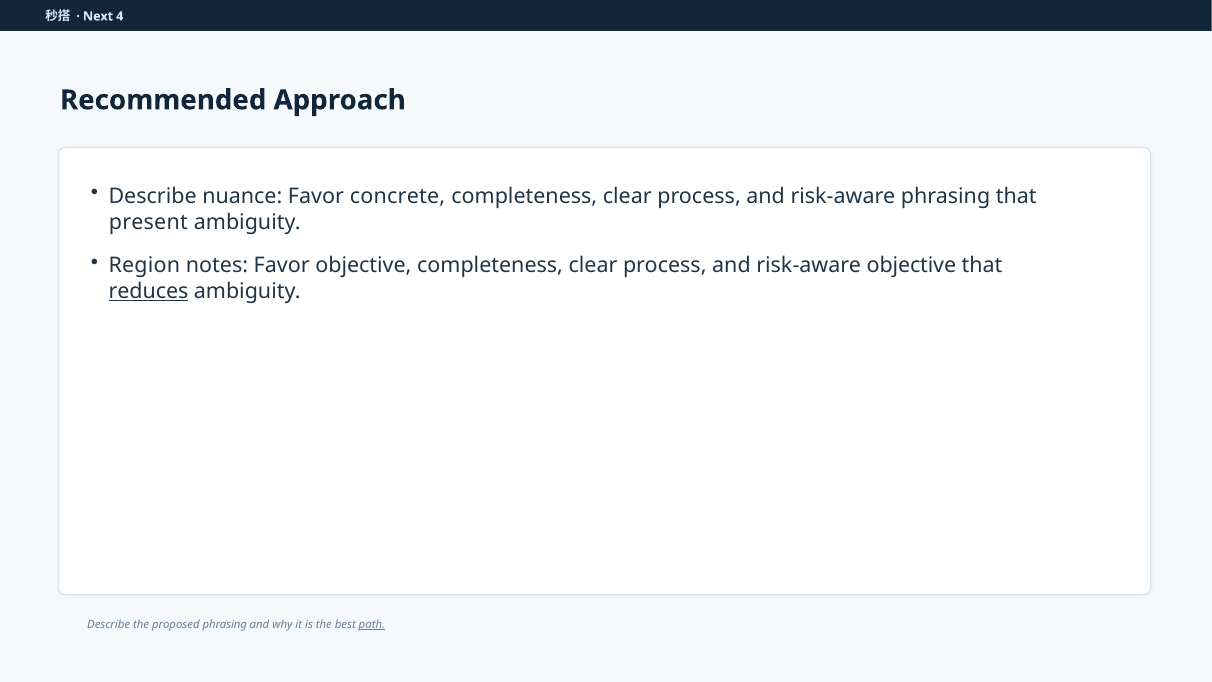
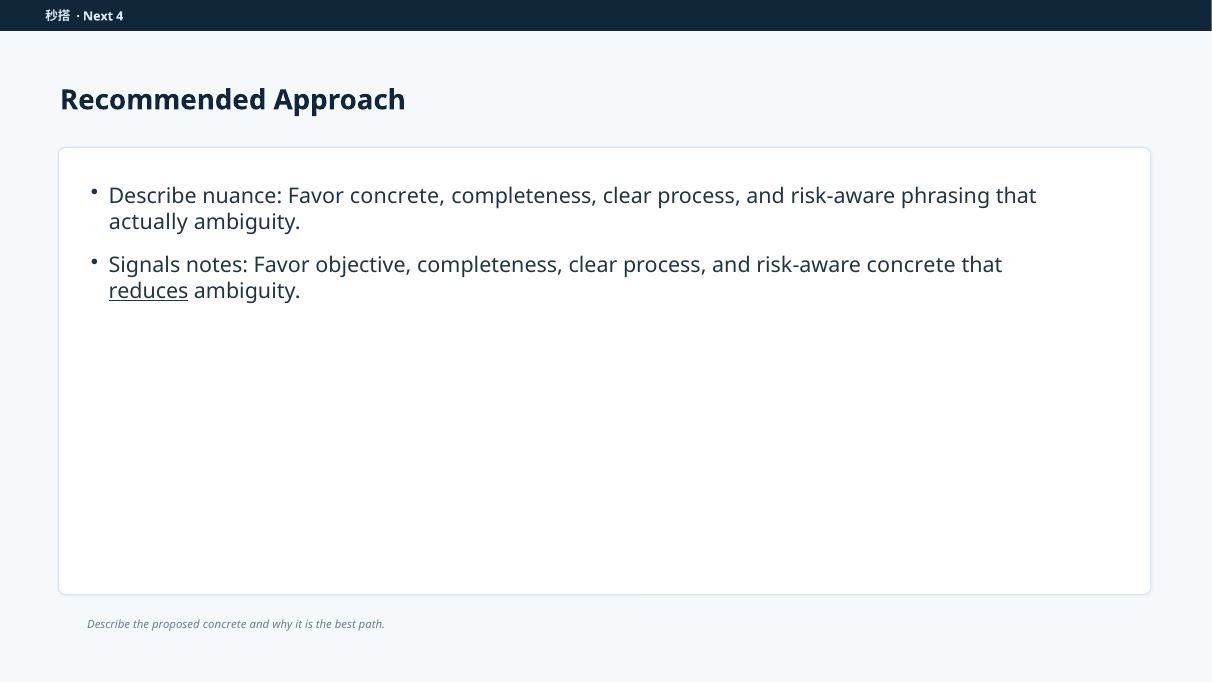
present: present -> actually (148, 222)
Region: Region -> Signals (144, 265)
risk-aware objective: objective -> concrete (911, 265)
proposed phrasing: phrasing -> concrete (225, 624)
path underline: present -> none (372, 624)
